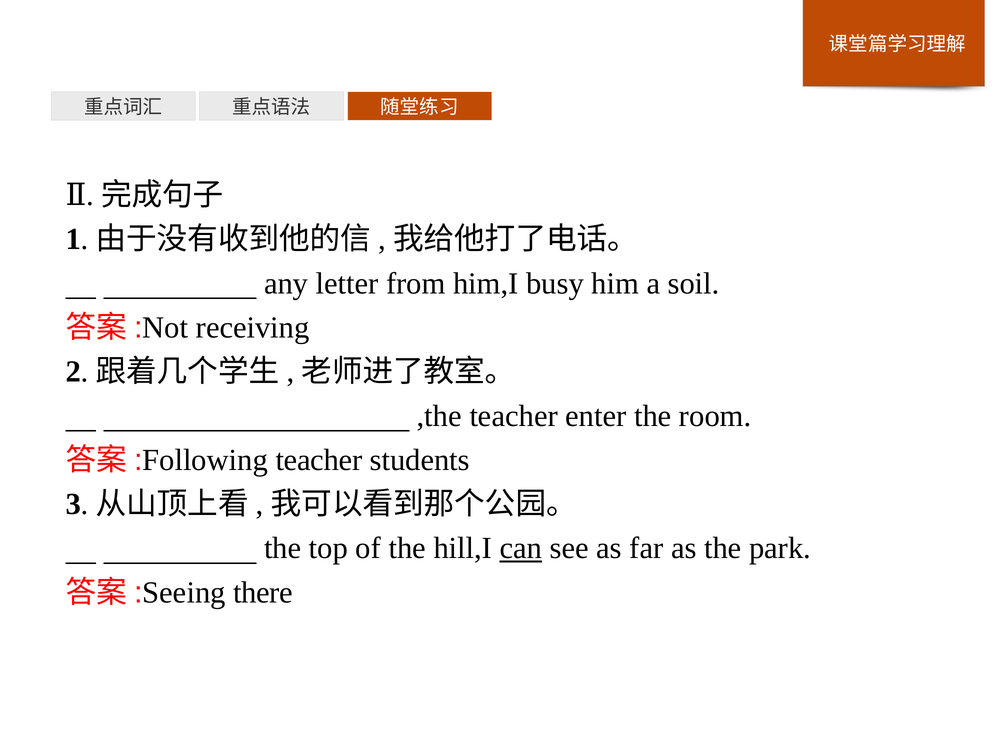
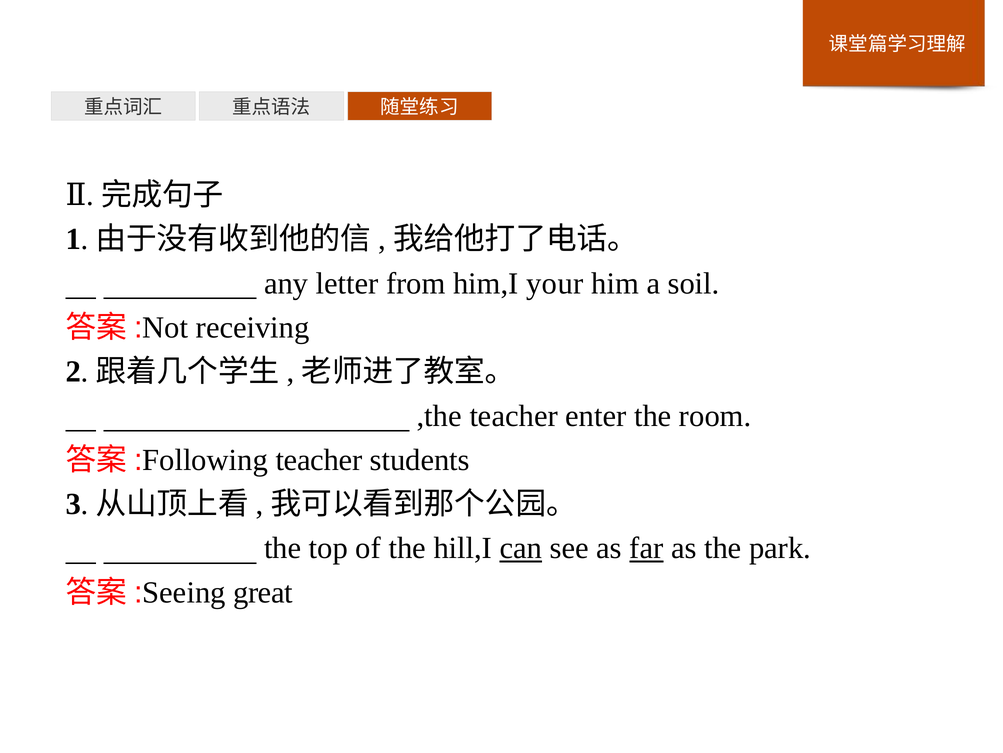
busy: busy -> your (555, 283)
far underline: none -> present (646, 548)
there: there -> great (263, 592)
